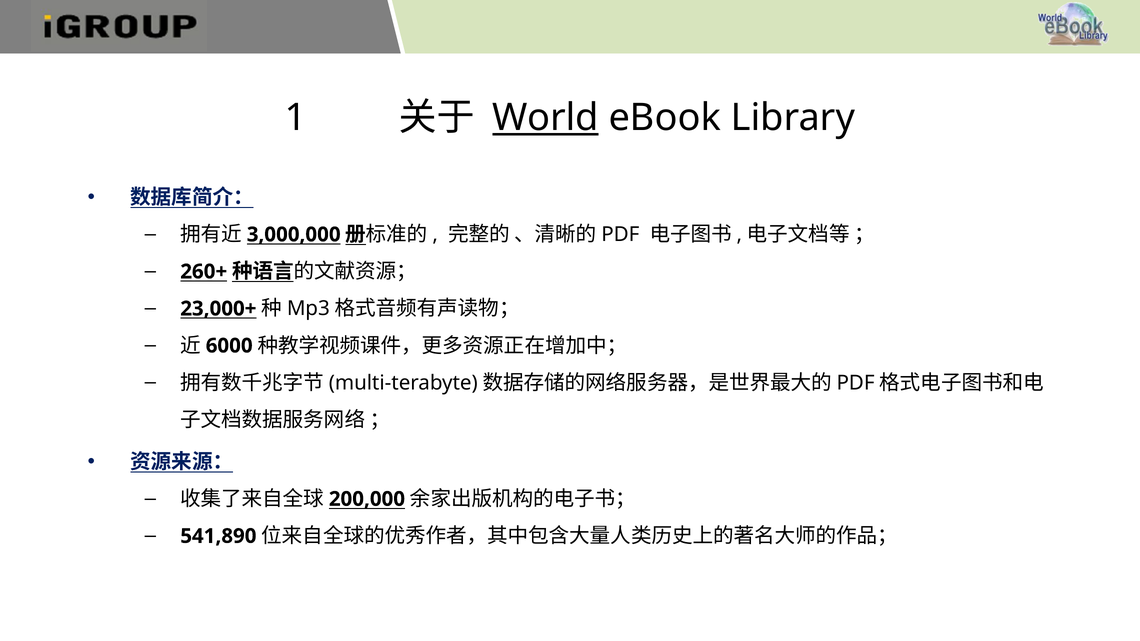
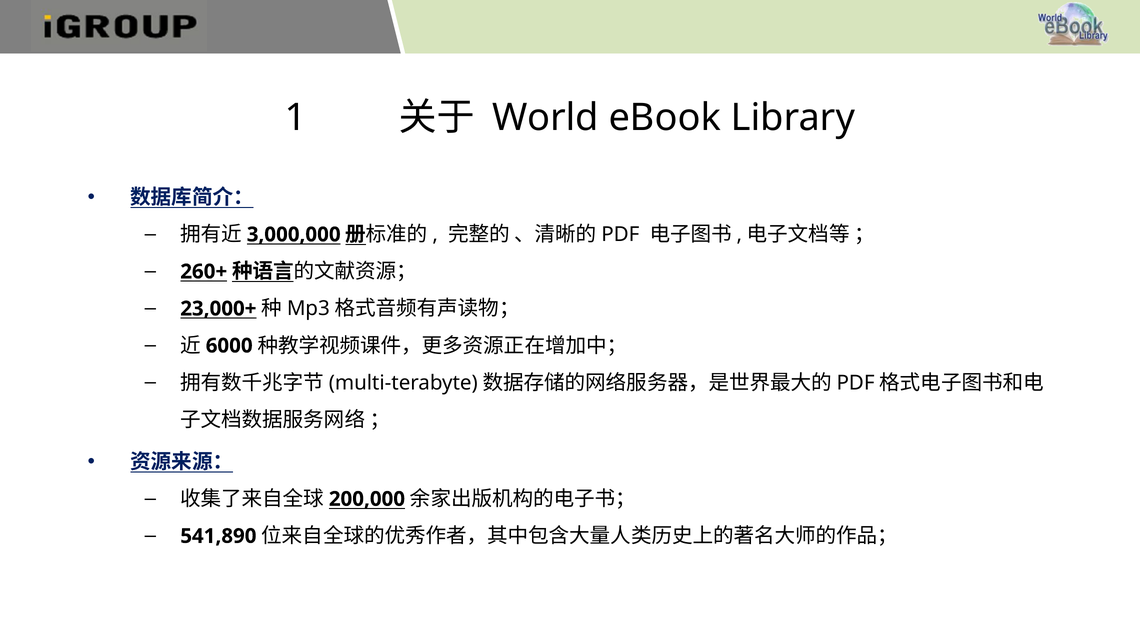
World underline: present -> none (546, 118)
